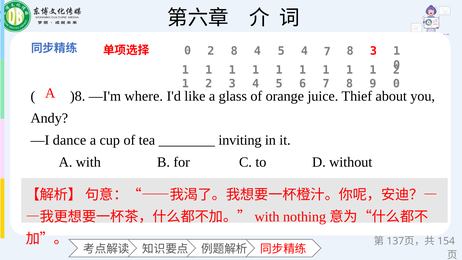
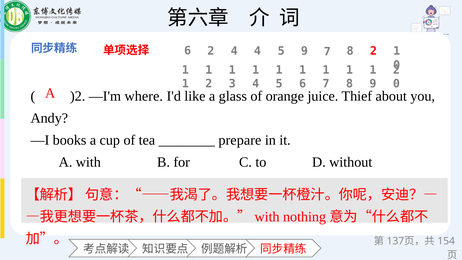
0: 0 -> 6 (188, 51)
2 8: 8 -> 4 (234, 51)
5 4: 4 -> 9 (304, 51)
8 3: 3 -> 2 (373, 51)
)8: )8 -> )2 (78, 96)
dance: dance -> books (70, 140)
inviting: inviting -> prepare (240, 140)
